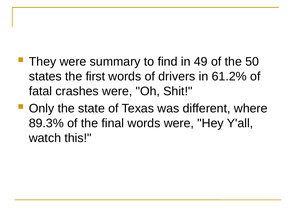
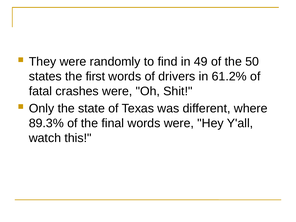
summary: summary -> randomly (115, 62)
